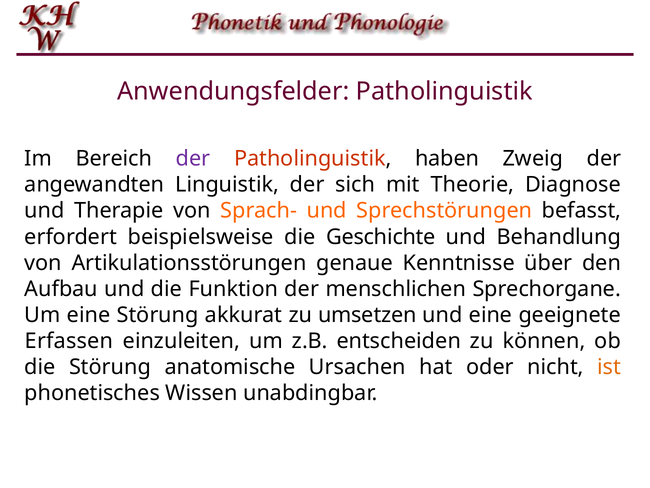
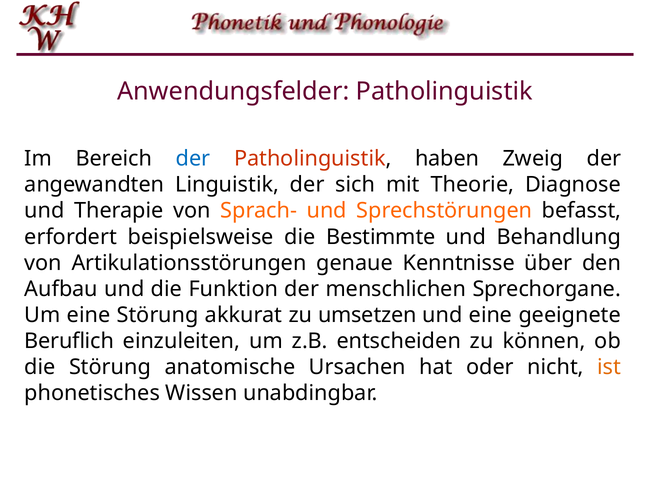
der colour: purple -> blue (193, 159)
Geschichte: Geschichte -> Bestimmte (381, 237)
Erfassen: Erfassen -> Beruflich (69, 341)
